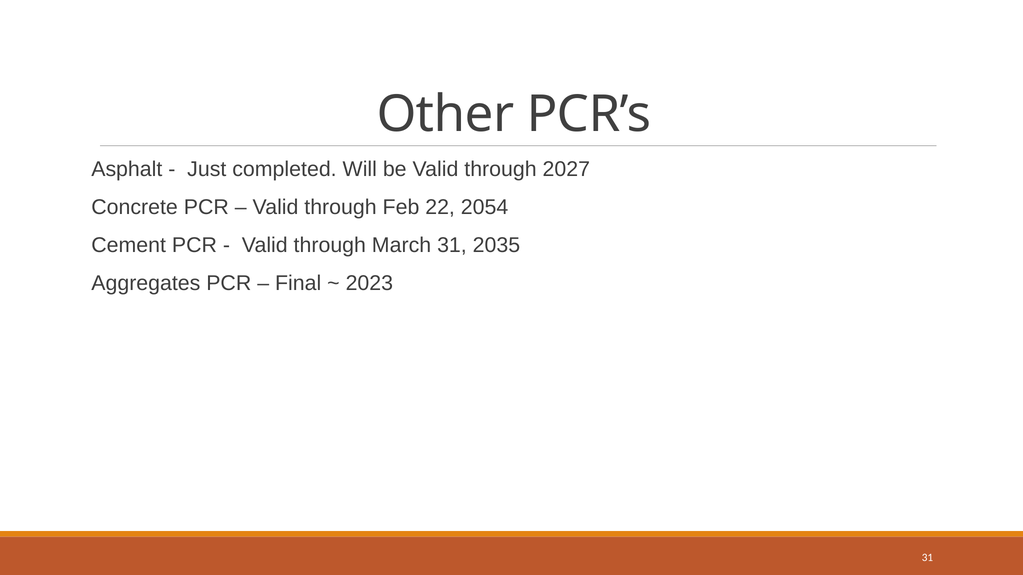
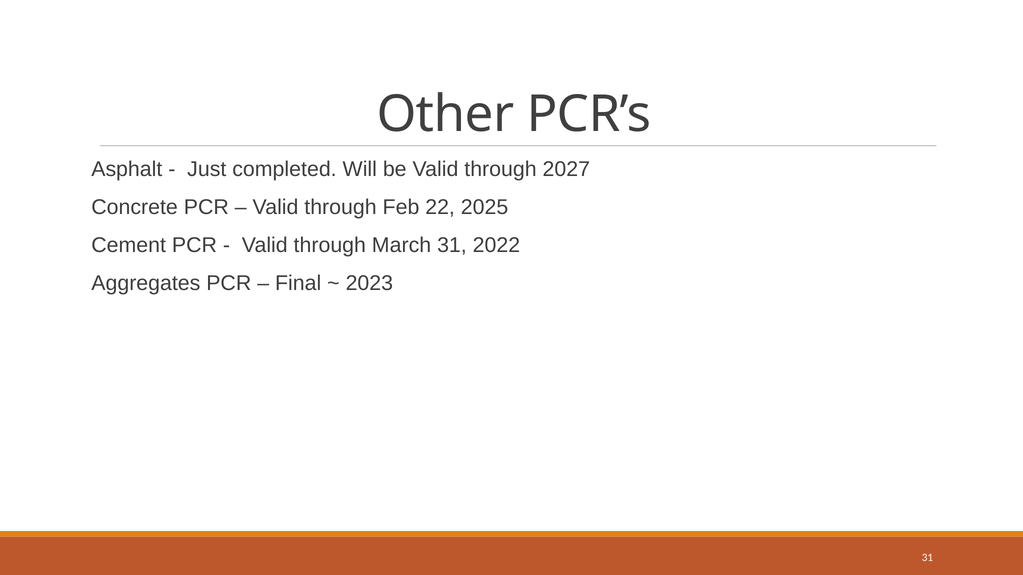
2054: 2054 -> 2025 (485, 207)
2035: 2035 -> 2022 (496, 245)
